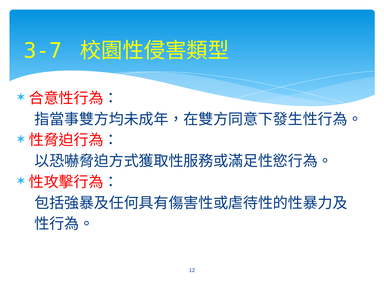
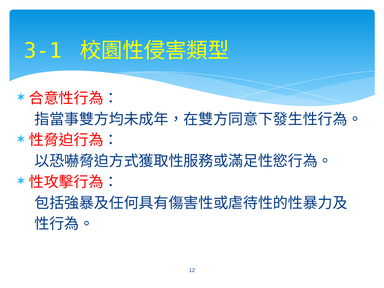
3-7: 3-7 -> 3-1 (43, 51)
